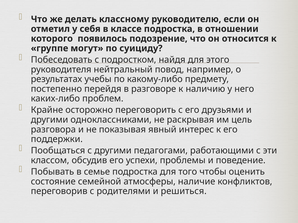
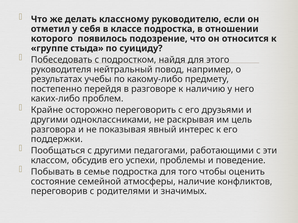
могут: могут -> стыда (87, 48)
решиться: решиться -> значимых (184, 192)
